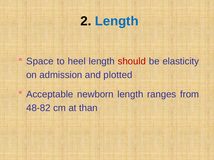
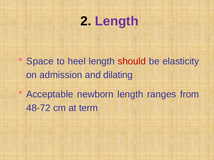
Length colour: blue -> purple (117, 21)
plotted: plotted -> dilating (118, 75)
48-82: 48-82 -> 48-72 (38, 108)
than: than -> term (88, 108)
